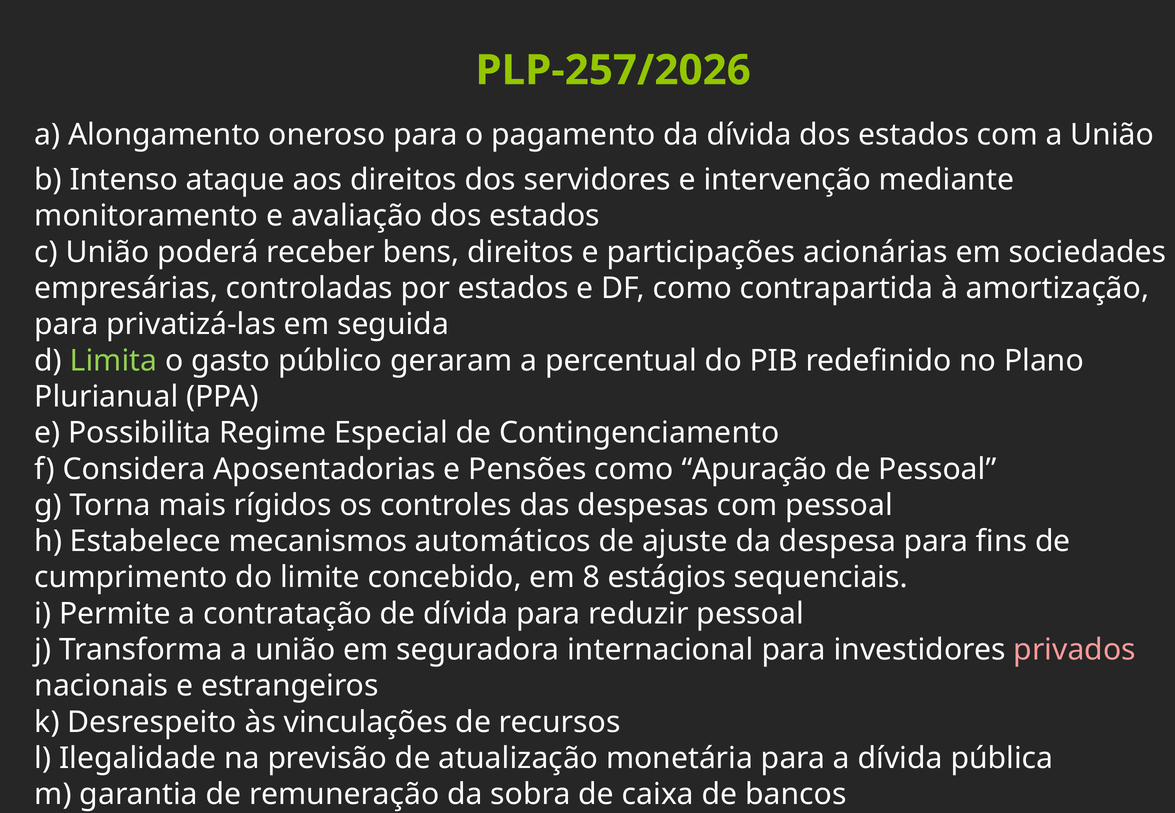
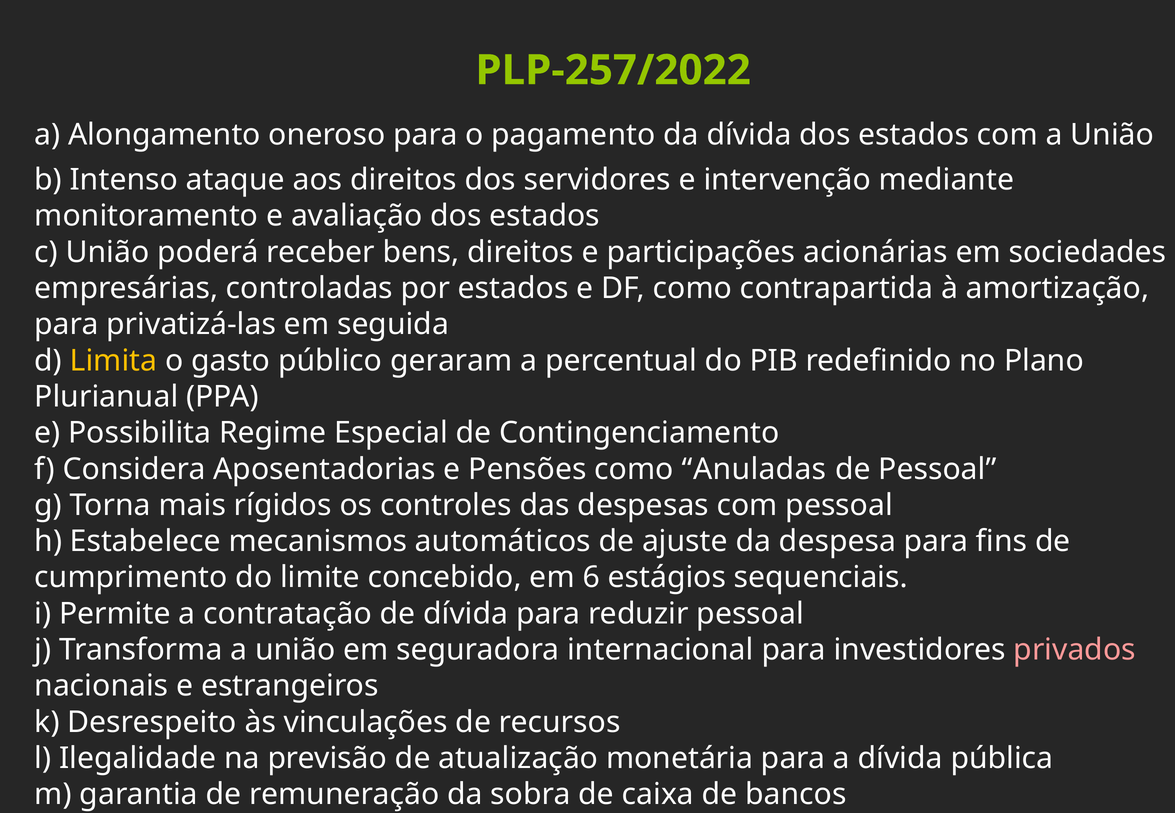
PLP-257/2026: PLP-257/2026 -> PLP-257/2022 (613, 70)
Limita colour: light green -> yellow (114, 361)
Apuração: Apuração -> Anuladas (754, 469)
8: 8 -> 6 (591, 578)
